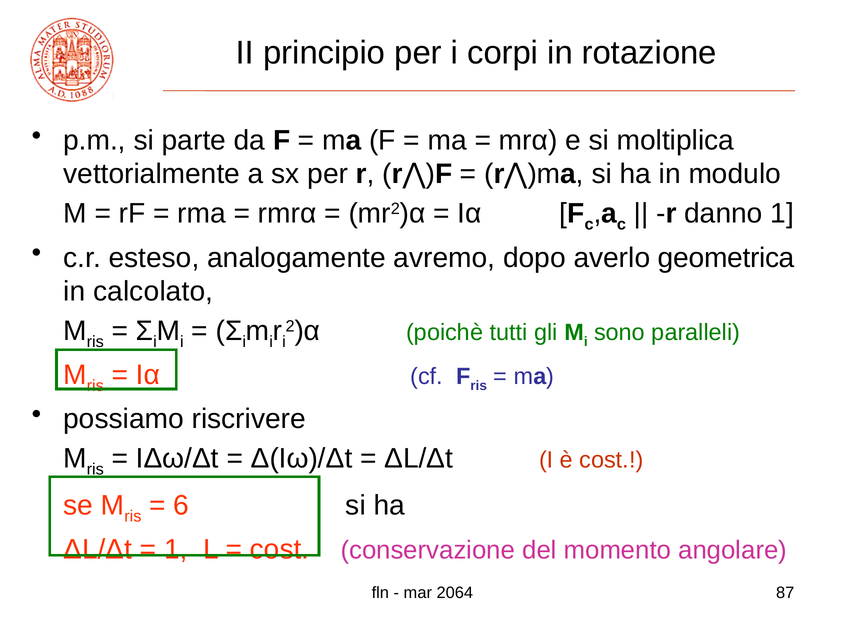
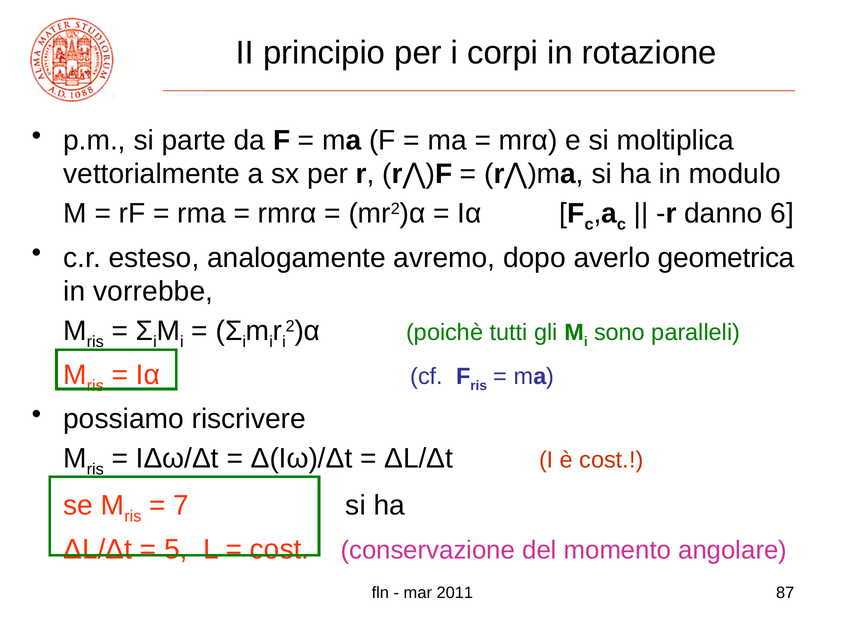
danno 1: 1 -> 6 (782, 214)
calcolato: calcolato -> vorrebbe (153, 291)
6: 6 -> 7 (181, 505)
1: 1 -> 5 (176, 549)
2064: 2064 -> 2011 (455, 592)
